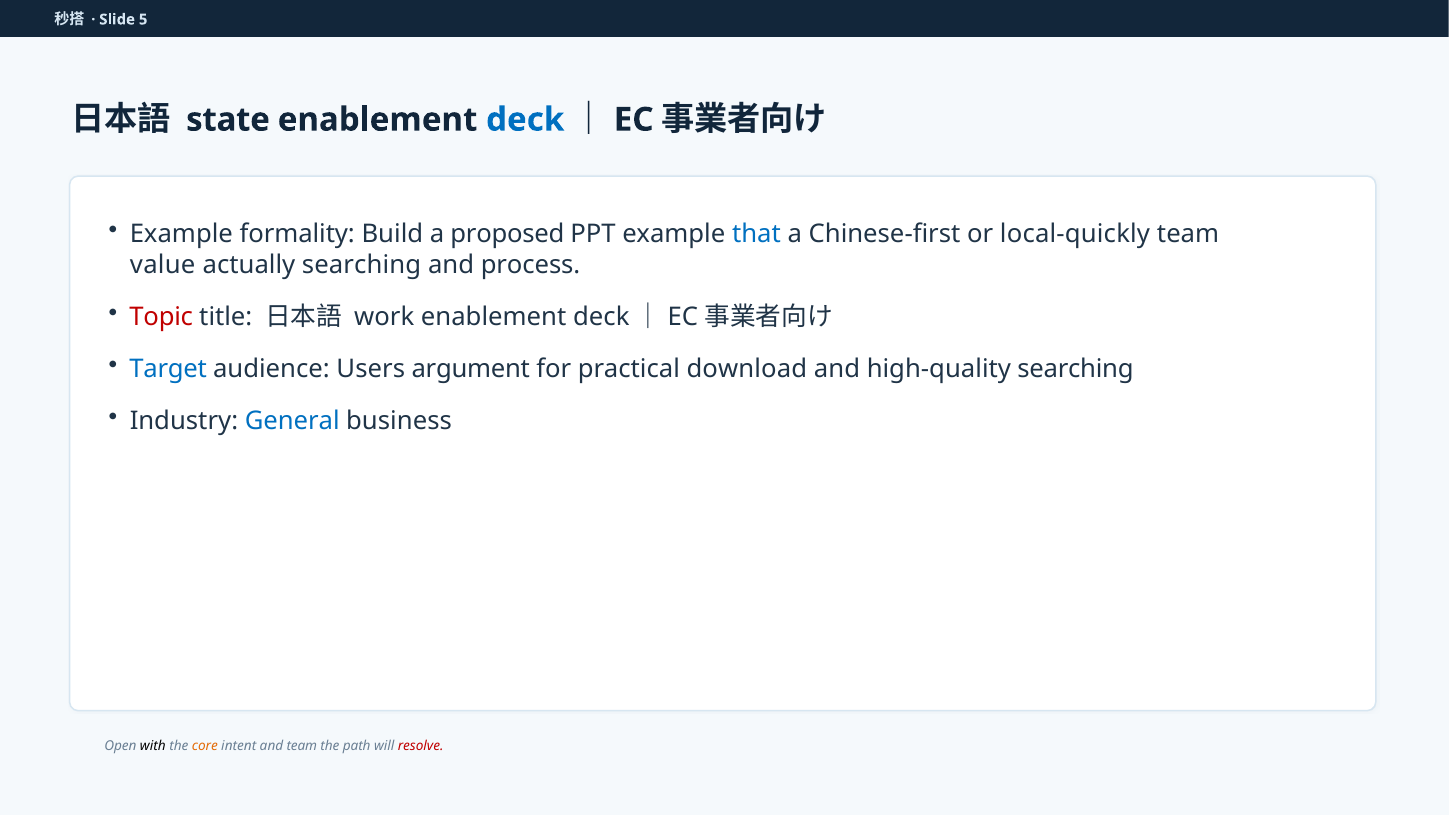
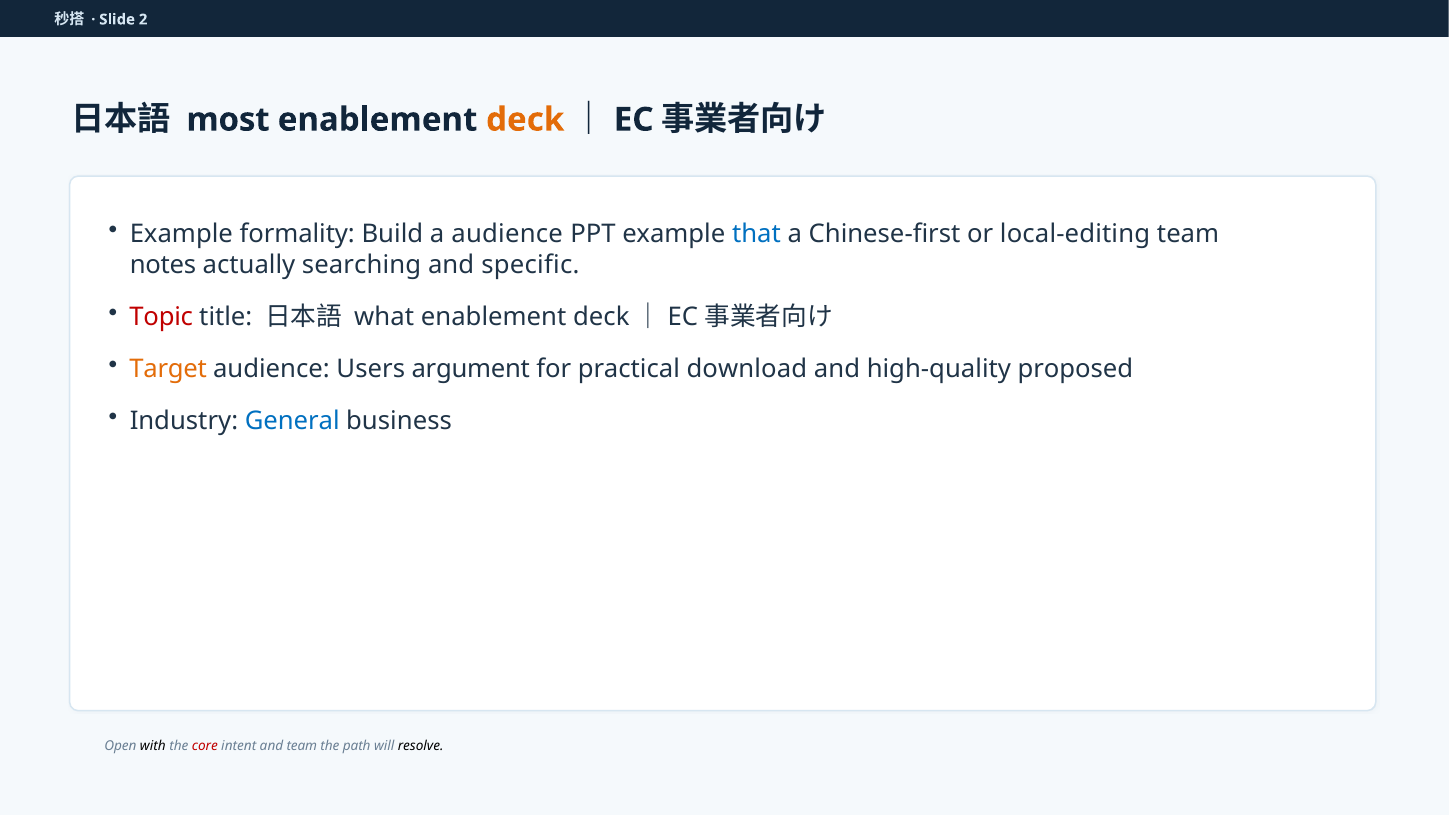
5: 5 -> 2 (143, 19)
state: state -> most (228, 120)
deck colour: blue -> orange (525, 120)
a proposed: proposed -> audience (507, 235)
local-quickly: local-quickly -> local-editing (1075, 235)
value: value -> notes (163, 265)
process: process -> specific (530, 265)
work: work -> what (384, 317)
Target colour: blue -> orange (168, 369)
high-quality searching: searching -> proposed (1075, 369)
core colour: orange -> red (205, 746)
resolve colour: red -> black (421, 746)
